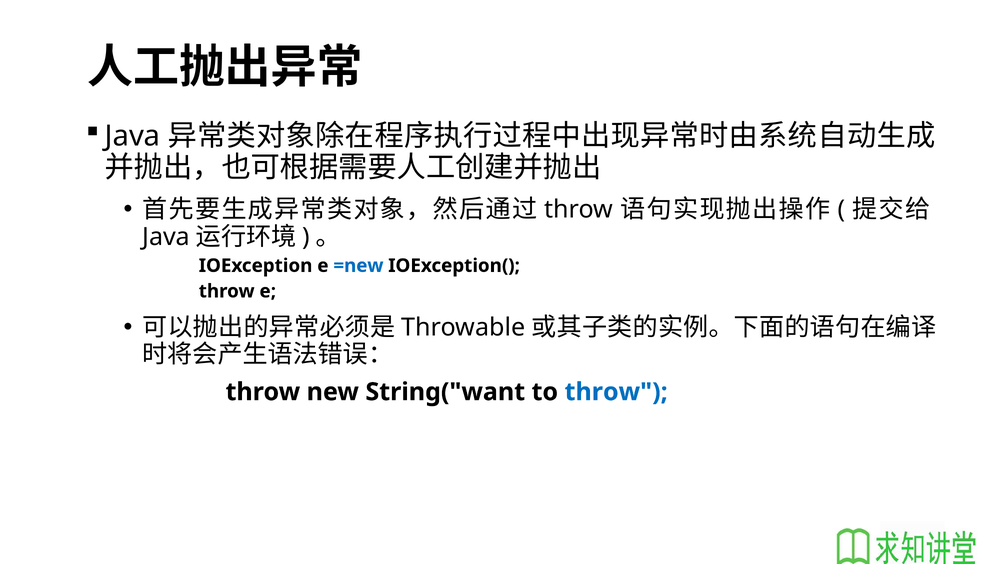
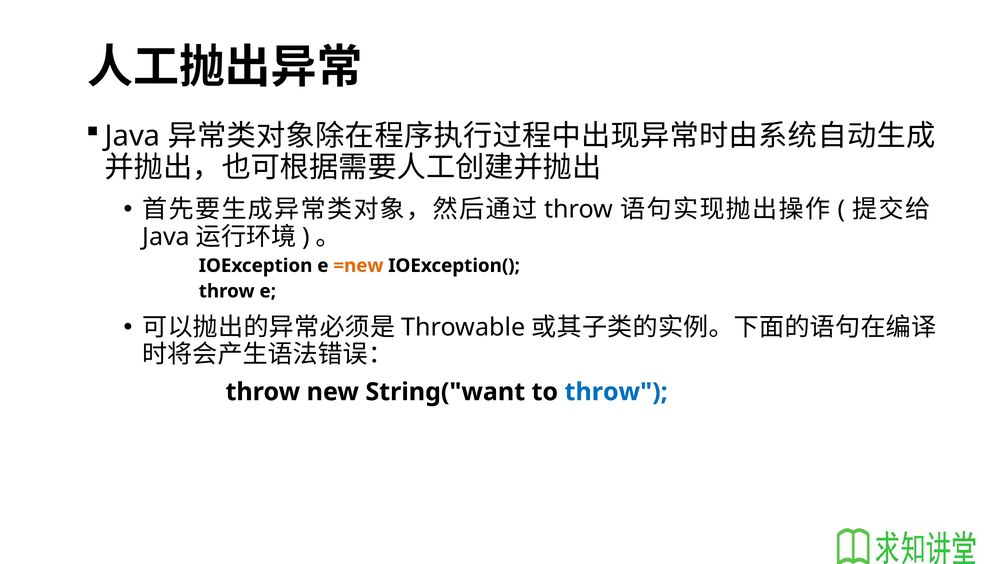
=new colour: blue -> orange (358, 266)
